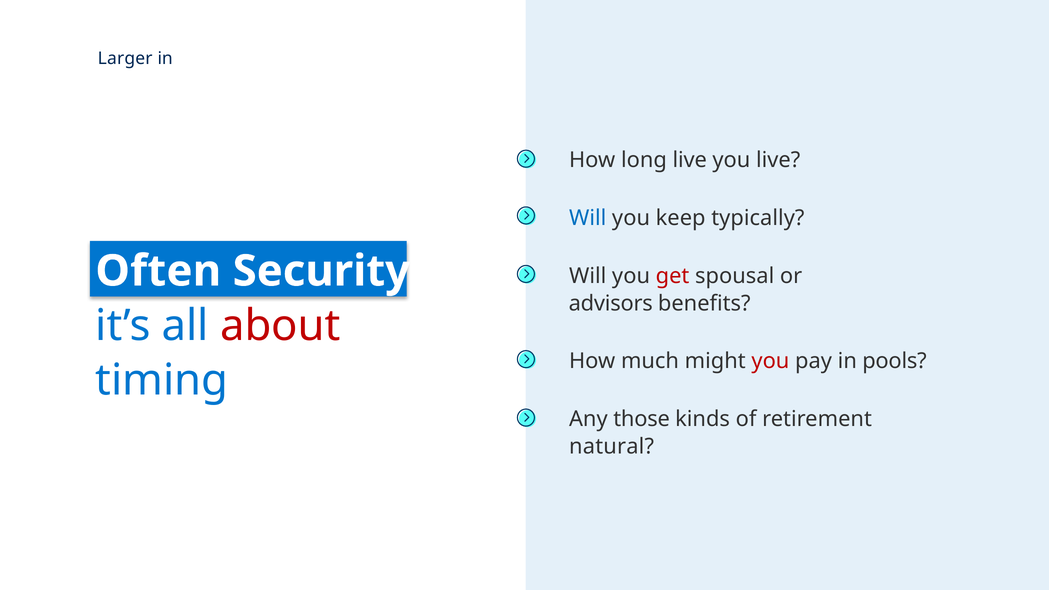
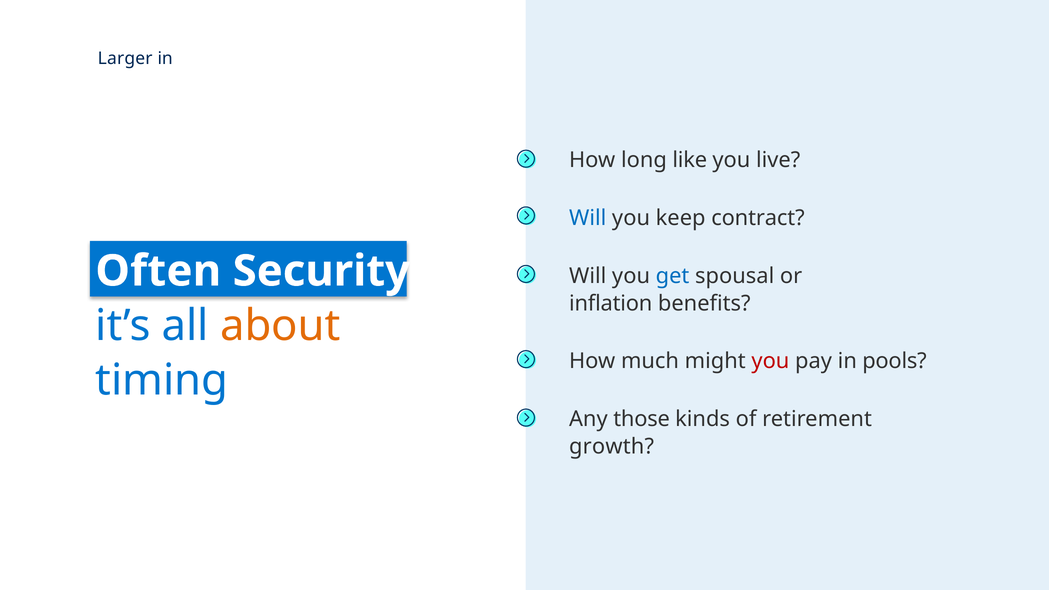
long live: live -> like (690, 160)
typically: typically -> contract (758, 218)
get colour: red -> blue (673, 276)
advisors: advisors -> inflation (611, 303)
about colour: red -> orange (280, 326)
natural: natural -> growth (612, 447)
